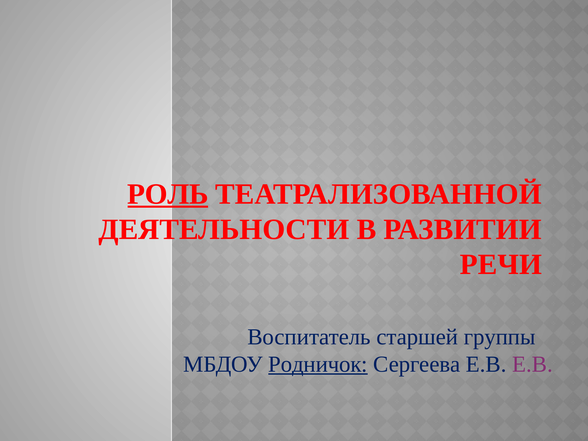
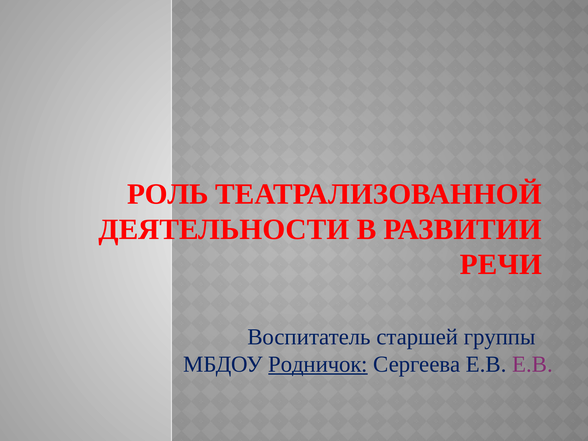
РОЛЬ underline: present -> none (168, 194)
